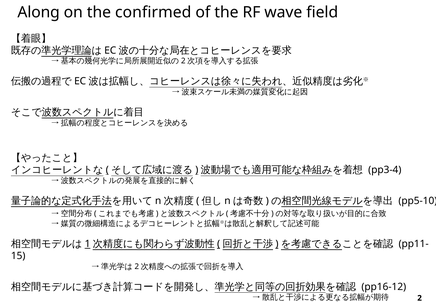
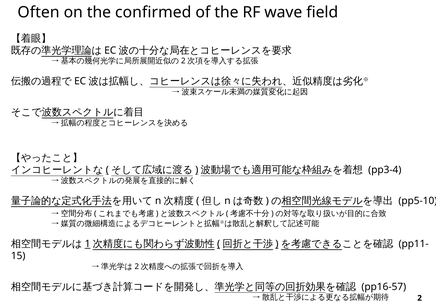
Along: Along -> Often (39, 12)
pp16-12: pp16-12 -> pp16-57 (384, 287)
